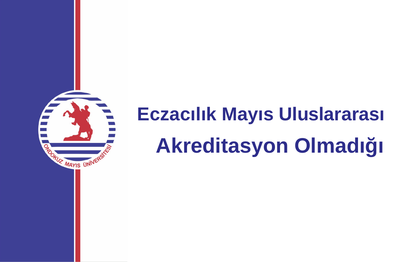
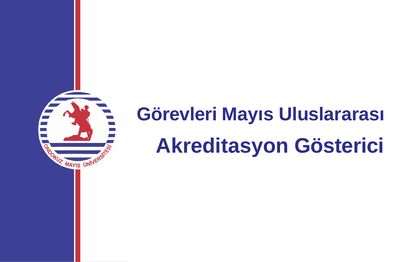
Eczacılık: Eczacılık -> Görevleri (177, 114)
Olmadığı: Olmadığı -> Gösterici (339, 146)
